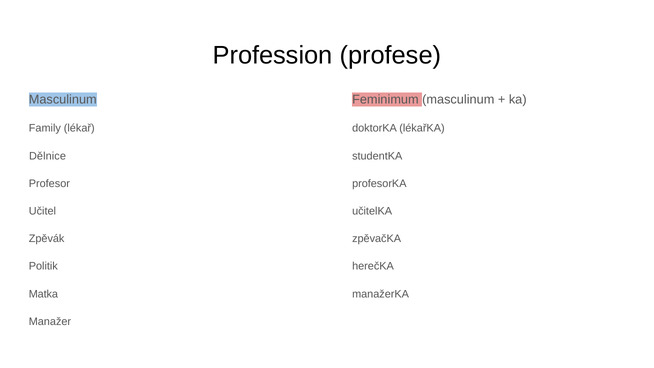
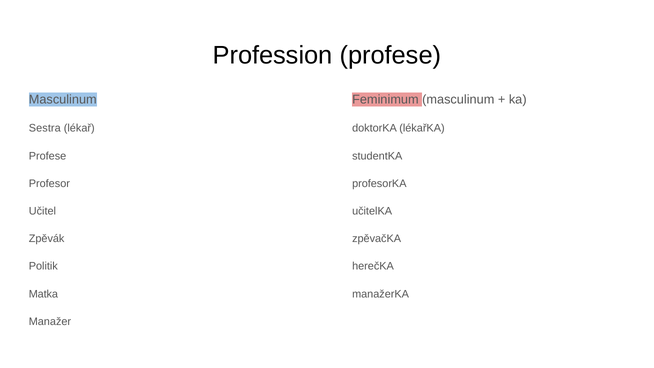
Family: Family -> Sestra (45, 128)
Dělnice: Dělnice -> Profese (48, 156)
